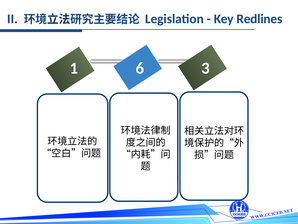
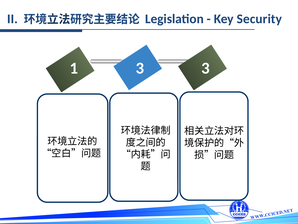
Redlines: Redlines -> Security (259, 19)
1 6: 6 -> 3 (140, 68)
